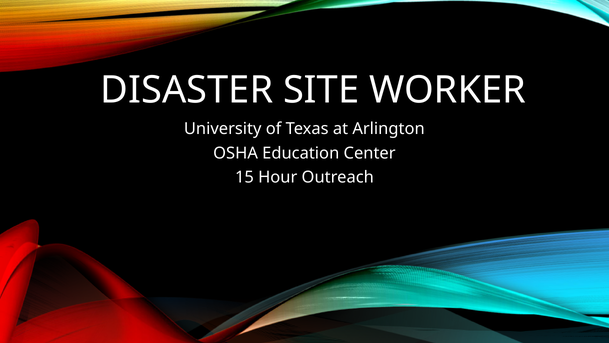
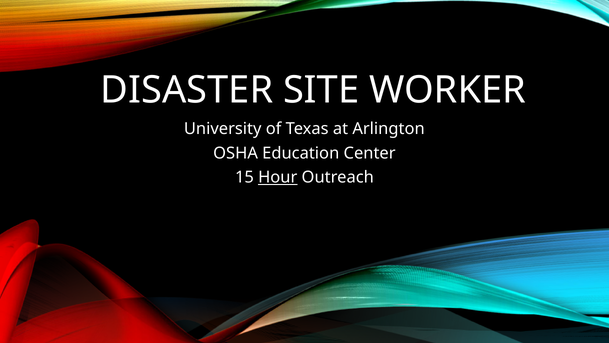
Hour underline: none -> present (278, 177)
